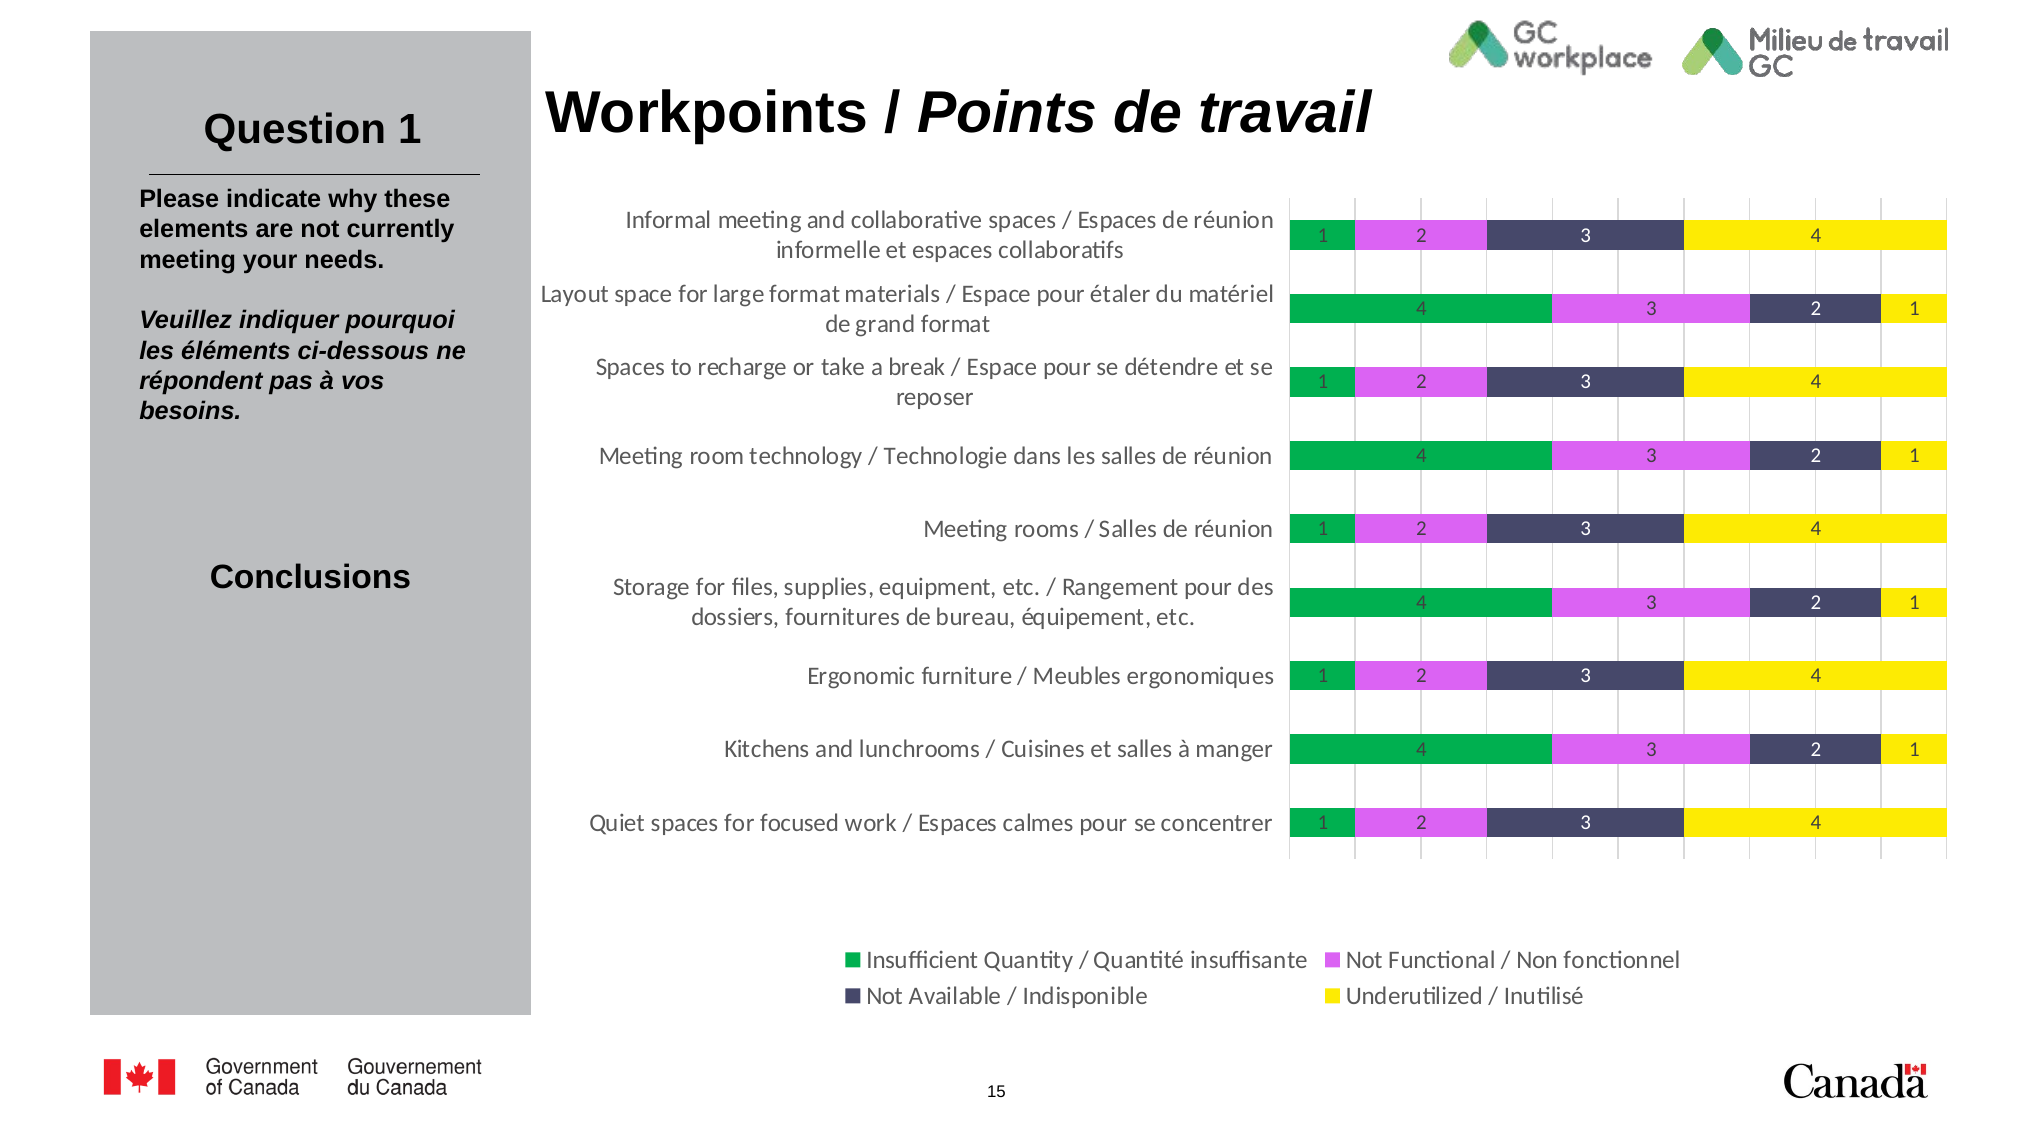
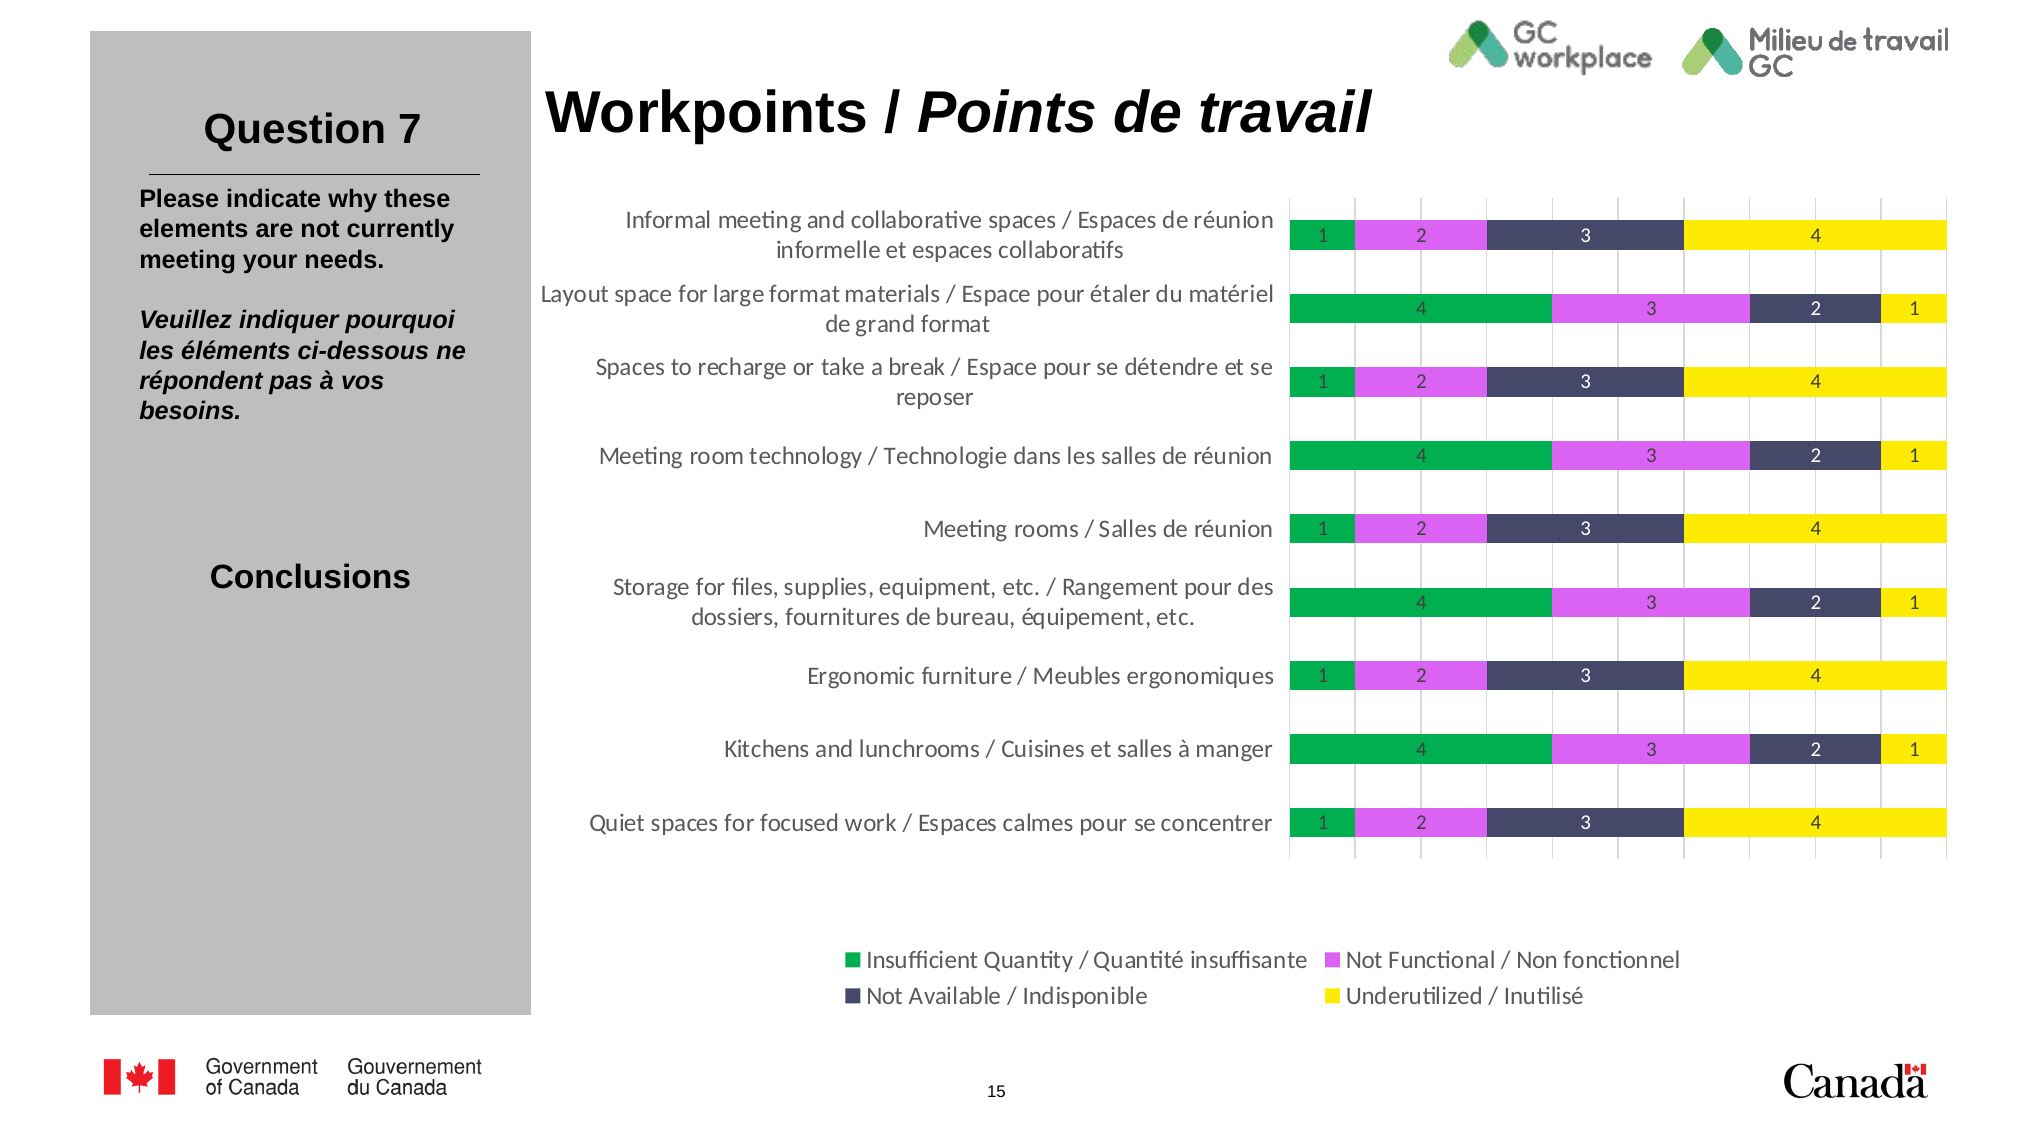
Question 1: 1 -> 7 (410, 130)
